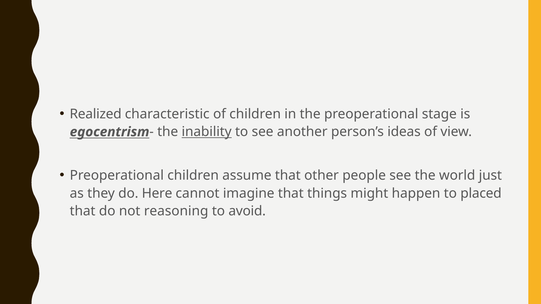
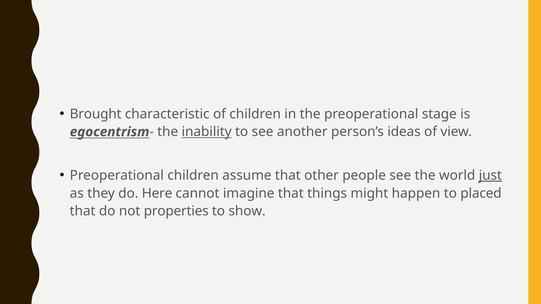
Realized: Realized -> Brought (96, 114)
just underline: none -> present (490, 176)
reasoning: reasoning -> properties (176, 211)
avoid: avoid -> show (247, 211)
